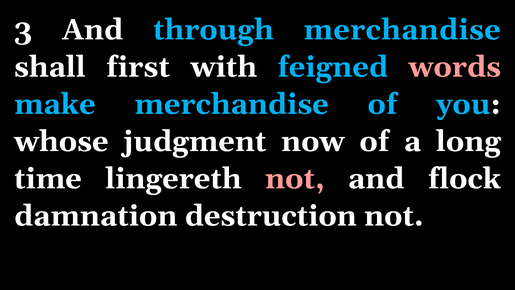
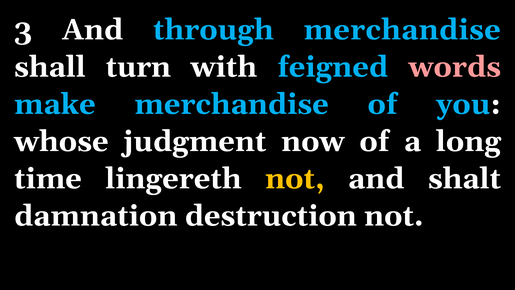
first: first -> turn (138, 67)
not colour: pink -> yellow (295, 179)
flock: flock -> shalt (464, 179)
